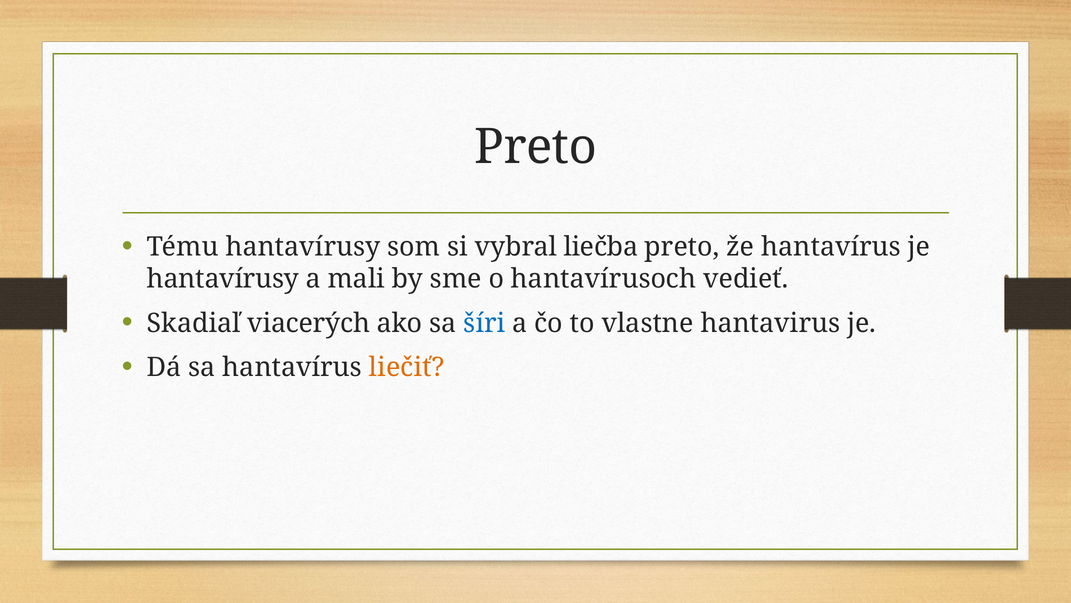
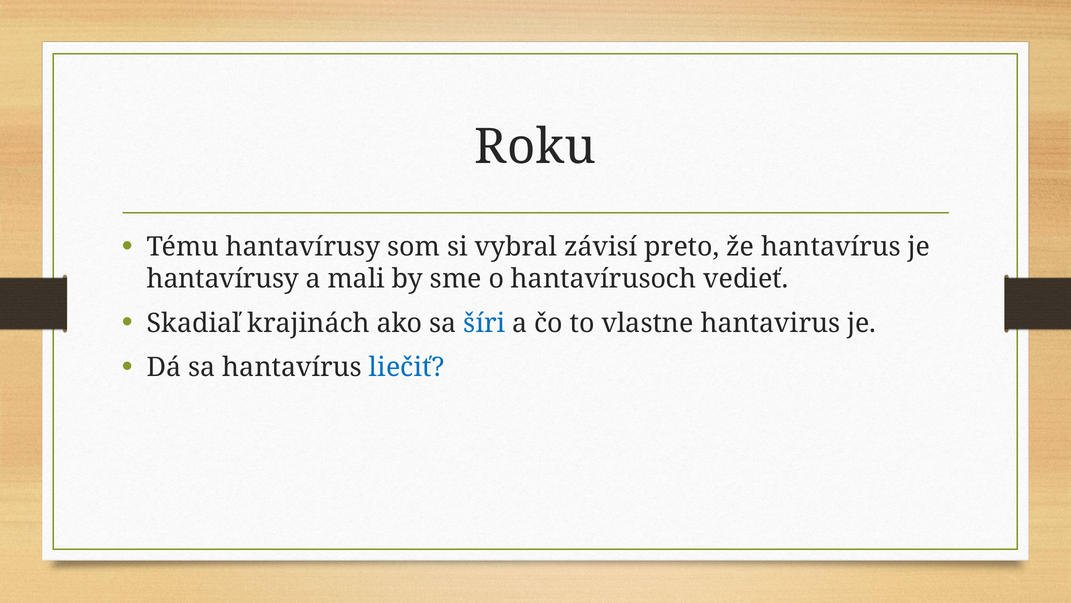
Preto: Preto -> Roku (535, 147)
liečba: liečba -> závisí (601, 247)
viacerých: viacerých -> krajinách (309, 323)
liečiť colour: orange -> blue (407, 367)
